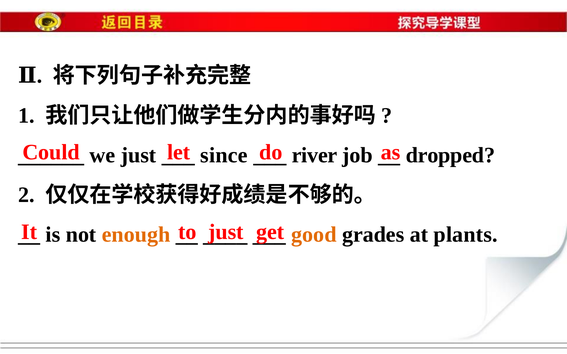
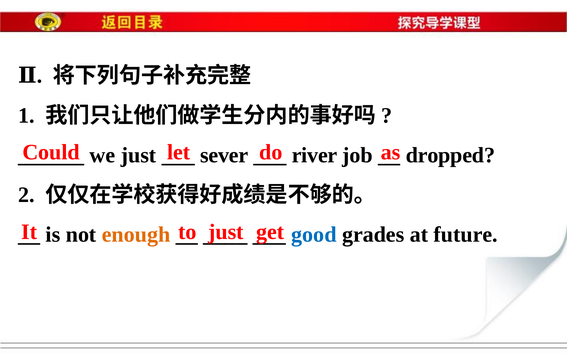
since: since -> sever (224, 155)
good colour: orange -> blue (314, 235)
plants: plants -> future (466, 235)
